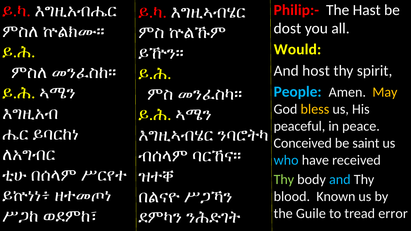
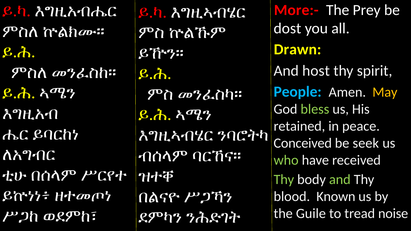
Philip:-: Philip:- -> More:- (296, 10)
Hast: Hast -> Prey (367, 10)
Would: Would -> Drawn (298, 50)
bless colour: yellow -> light green (315, 109)
peaceful: peaceful -> retained (299, 126)
saint: saint -> seek (366, 143)
who colour: light blue -> light green (286, 160)
and colour: light blue -> light green (340, 180)
error: error -> noise (393, 214)
